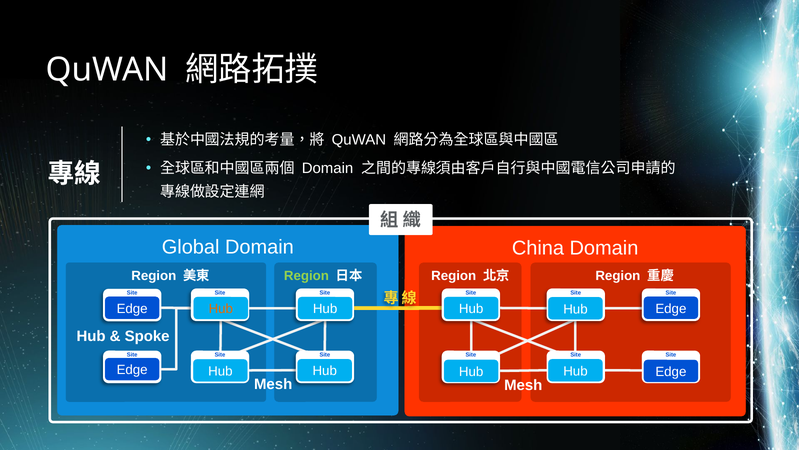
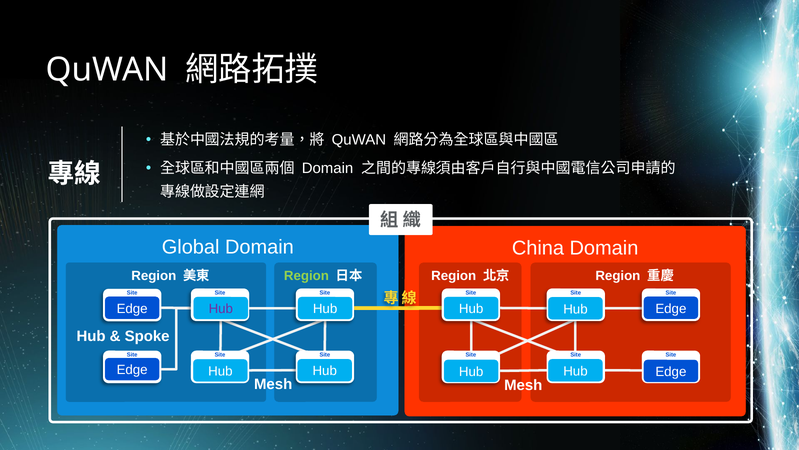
Hub colour: orange -> purple (221, 309)
